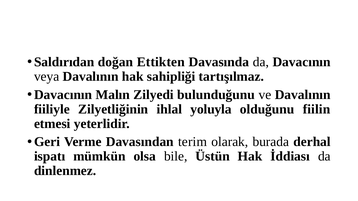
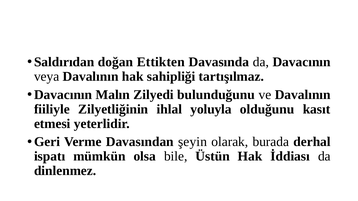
fiilin: fiilin -> kasıt (317, 109)
terim: terim -> şeyin (193, 142)
